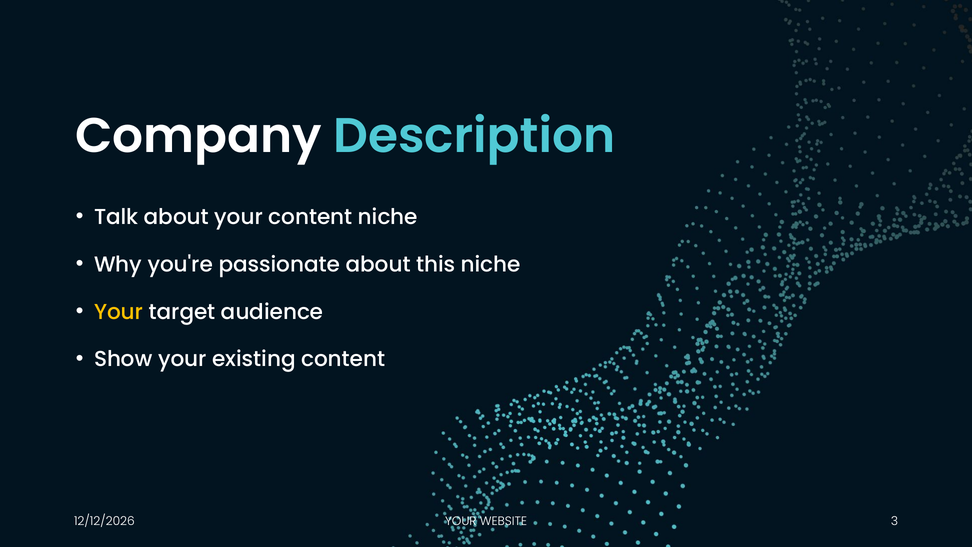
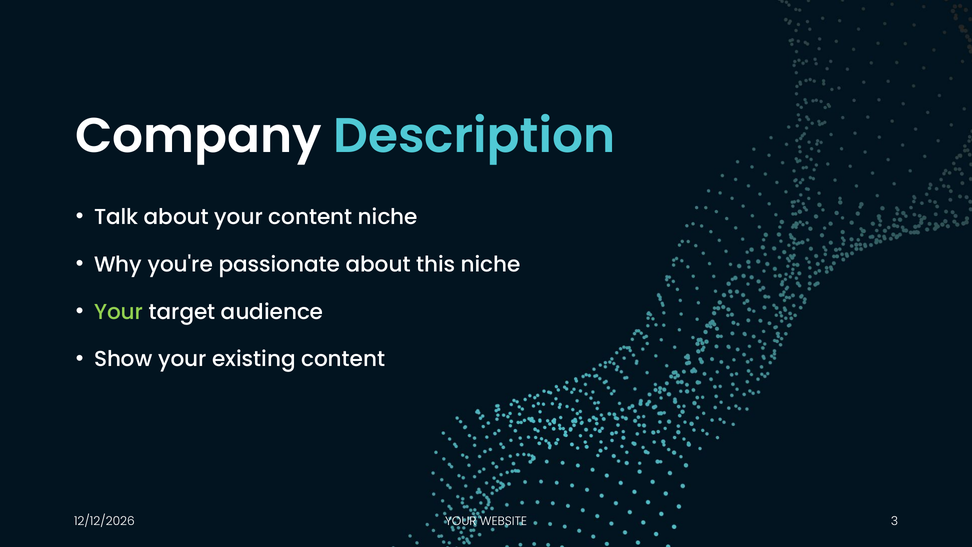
Your colour: yellow -> light green (119, 312)
